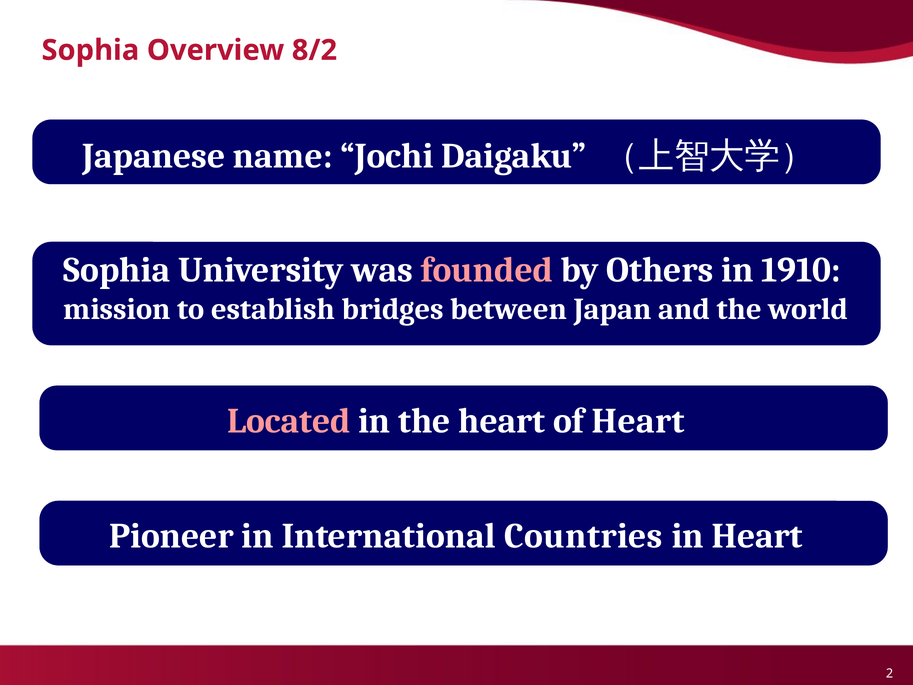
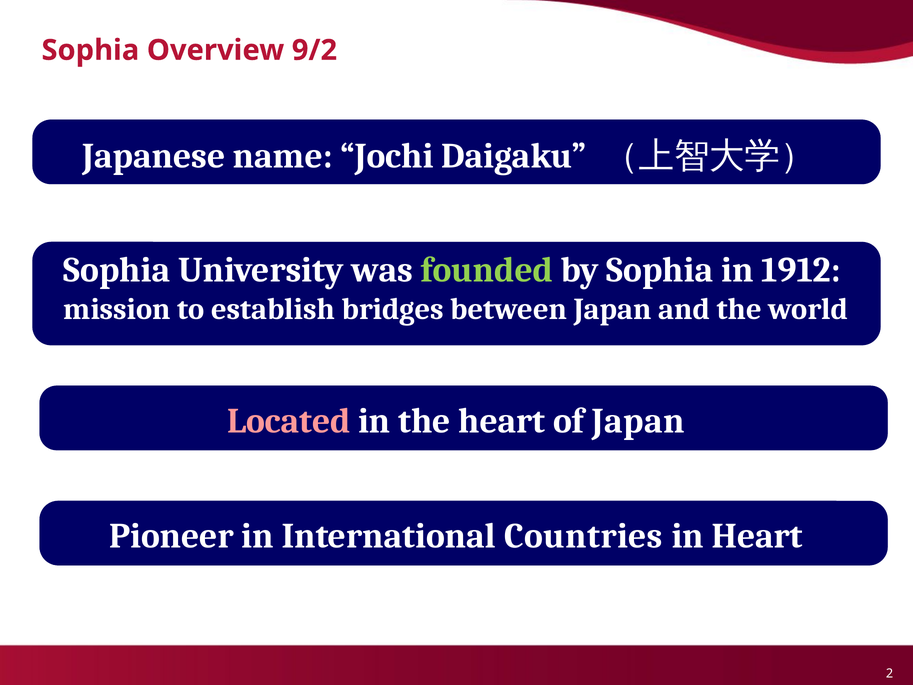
8/2: 8/2 -> 9/2 (314, 50)
founded colour: pink -> light green (487, 270)
by Others: Others -> Sophia (660, 270)
1910: 1910 -> 1912 (801, 270)
of Heart: Heart -> Japan (638, 421)
